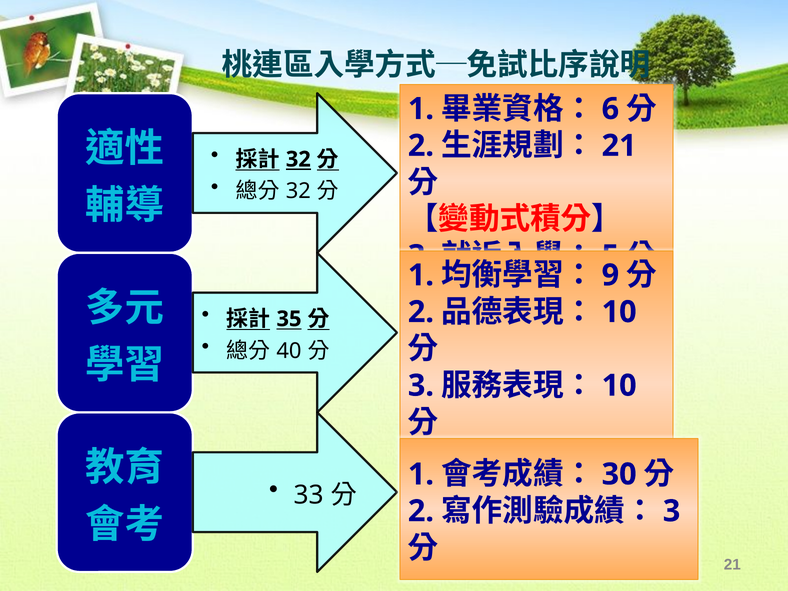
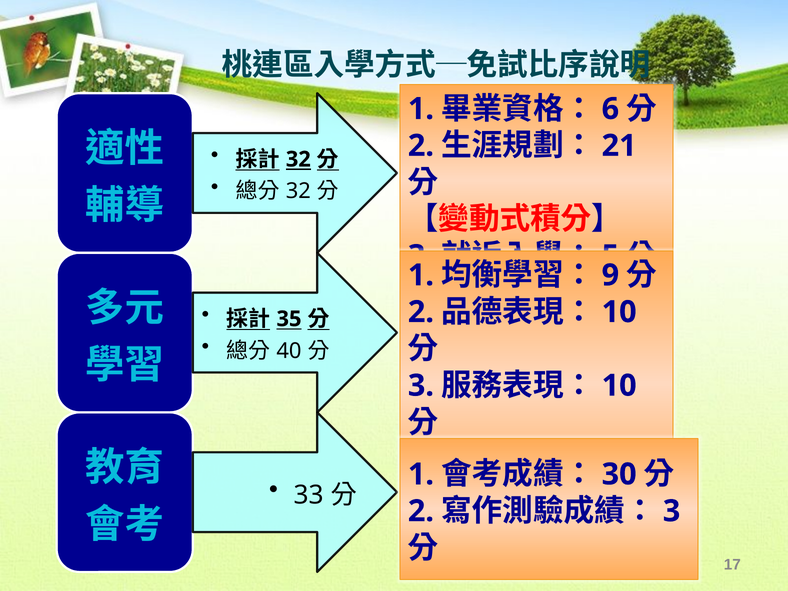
21: 21 -> 17 (732, 565)
